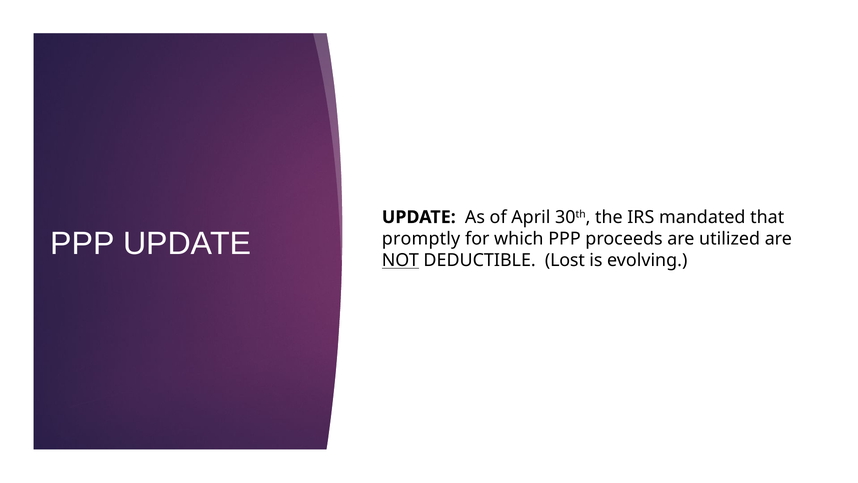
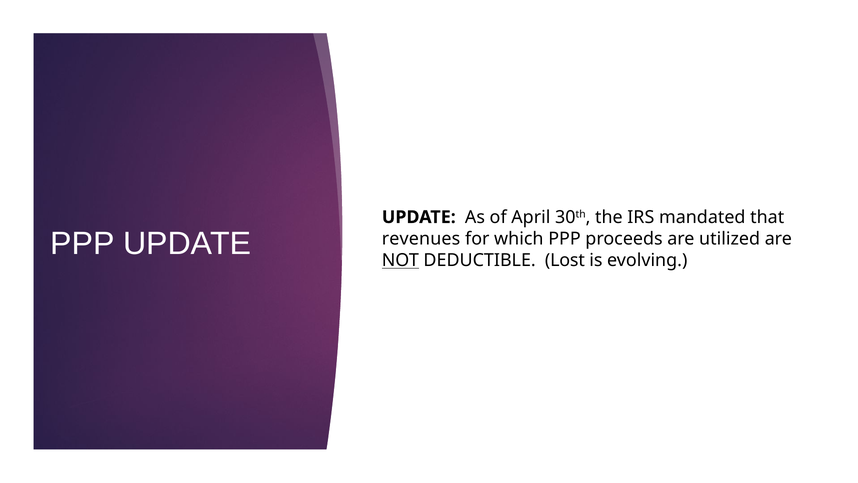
promptly: promptly -> revenues (421, 238)
